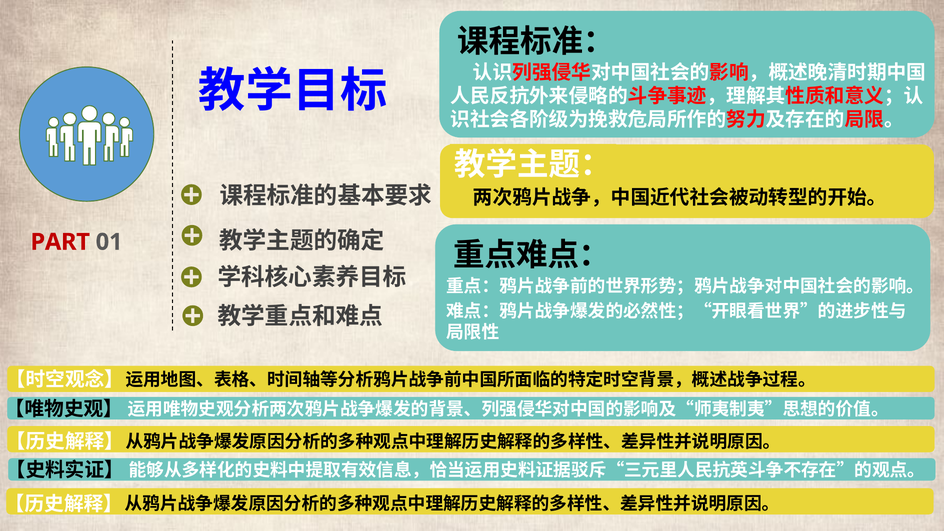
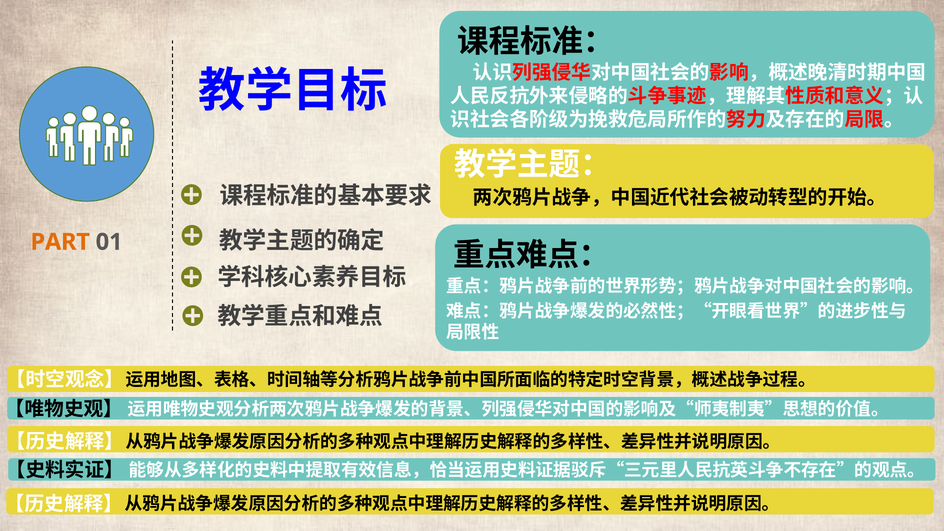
PART colour: red -> orange (60, 242)
